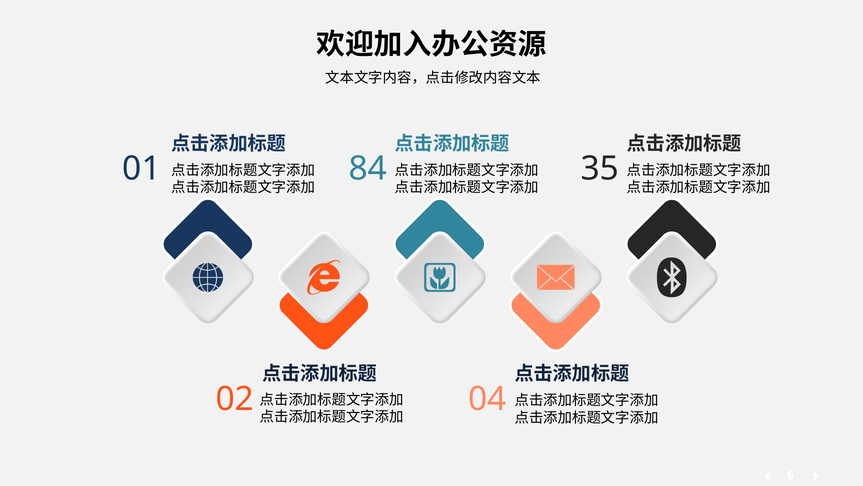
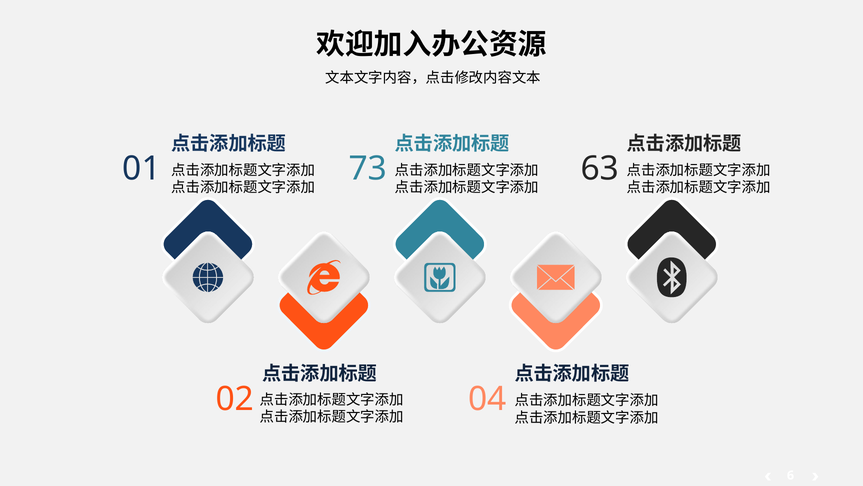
84: 84 -> 73 (368, 169)
35: 35 -> 63 (600, 169)
